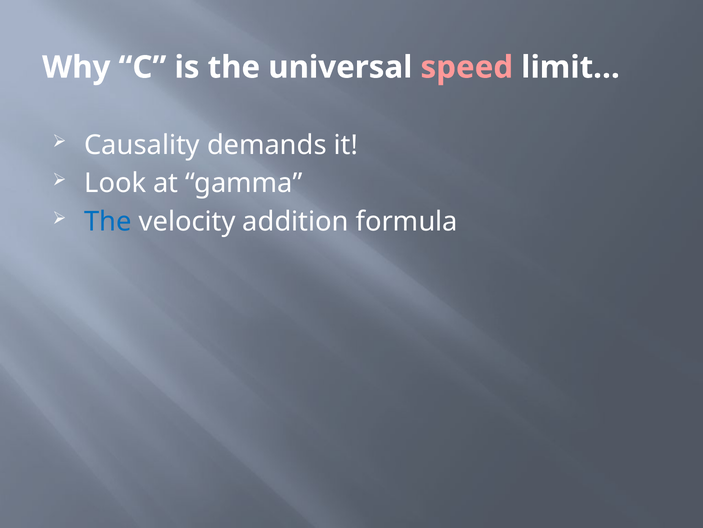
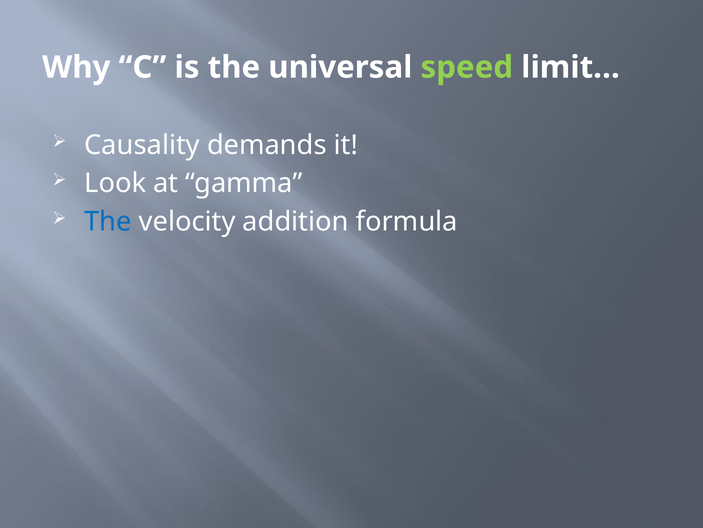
speed colour: pink -> light green (467, 67)
